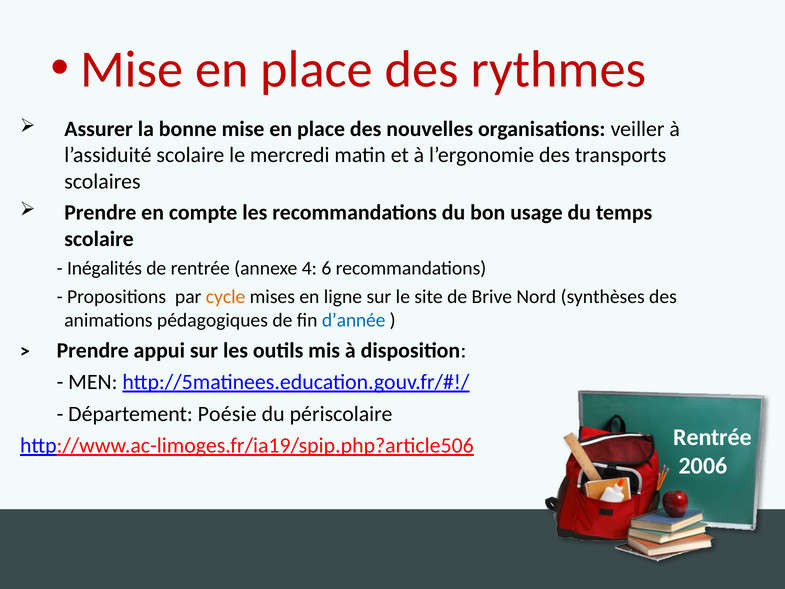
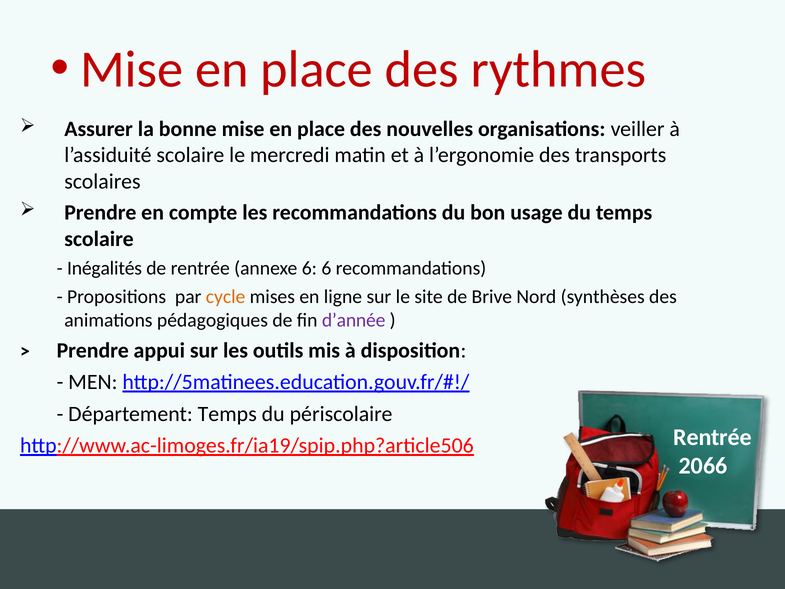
annexe 4: 4 -> 6 (309, 268)
d’année colour: blue -> purple (354, 320)
Département Poésie: Poésie -> Temps (227, 414)
2006: 2006 -> 2066 (703, 466)
